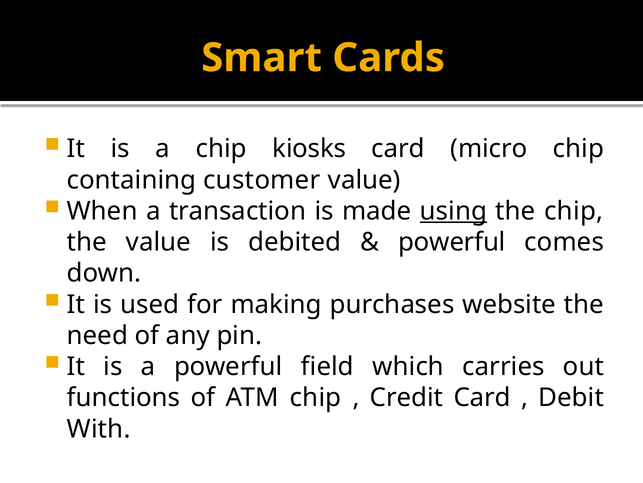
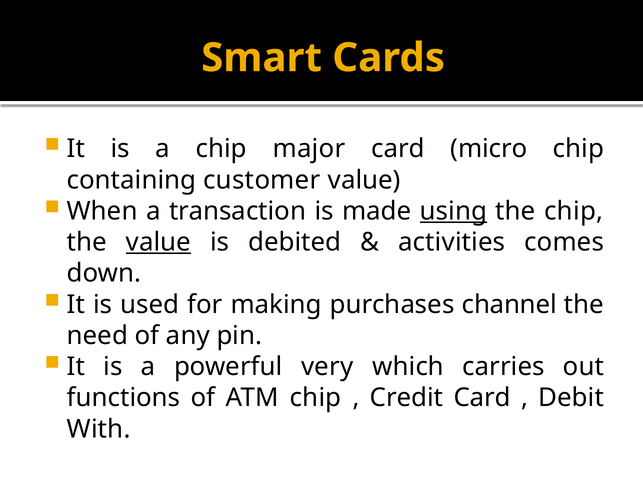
kiosks: kiosks -> major (309, 149)
value underline: none -> present (158, 242)
powerful: powerful -> activities (452, 242)
website: website -> channel (509, 304)
field: field -> very (327, 366)
